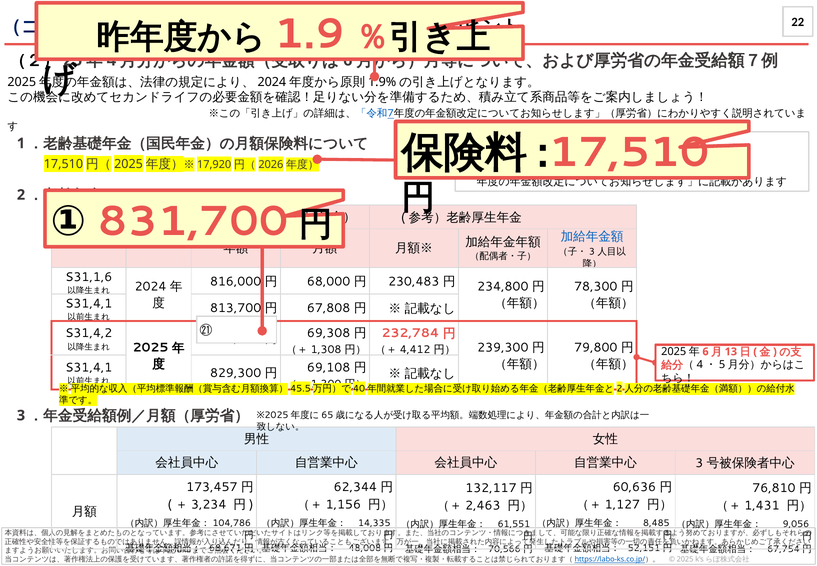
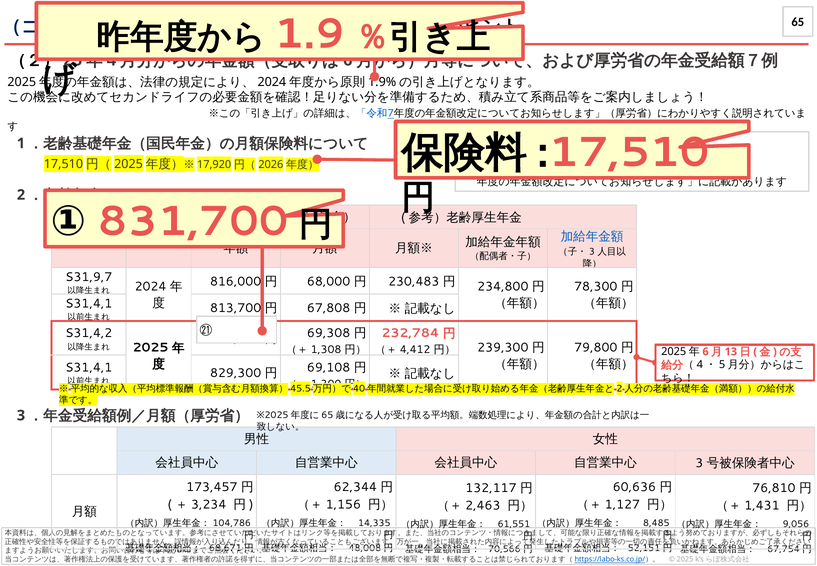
22: 22 -> 65 (798, 22)
S31,1,6: S31,1,6 -> S31,9,7 (89, 277)
